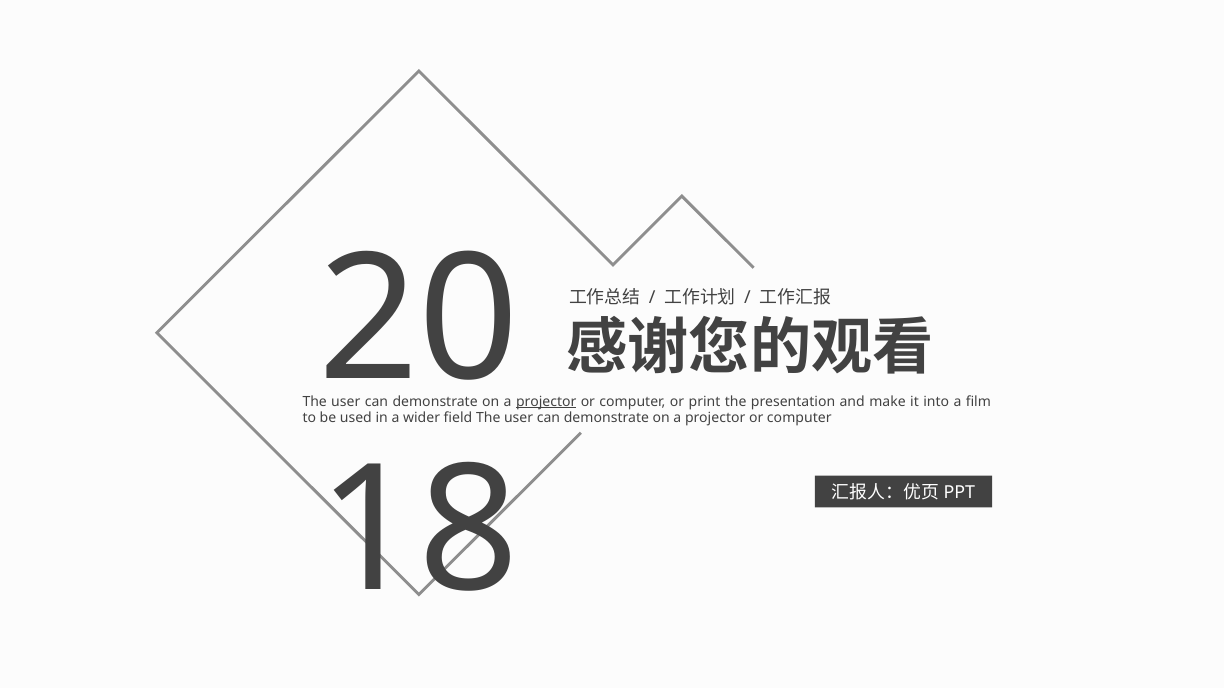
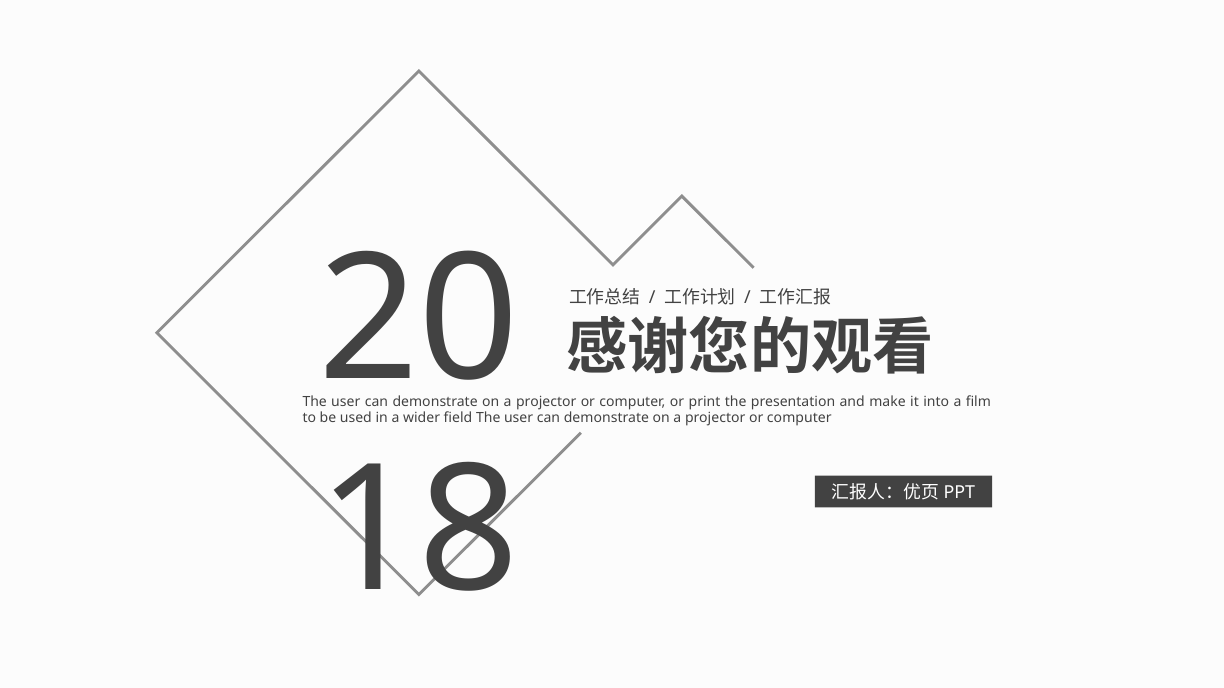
projector underline: present -> none (546, 402)
